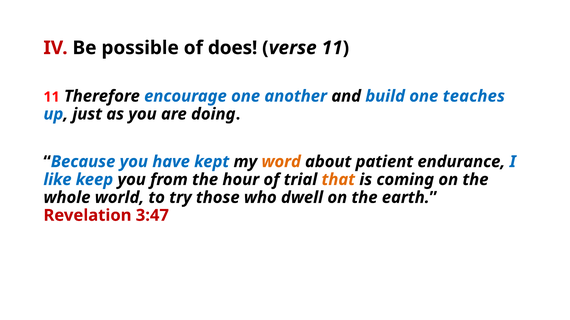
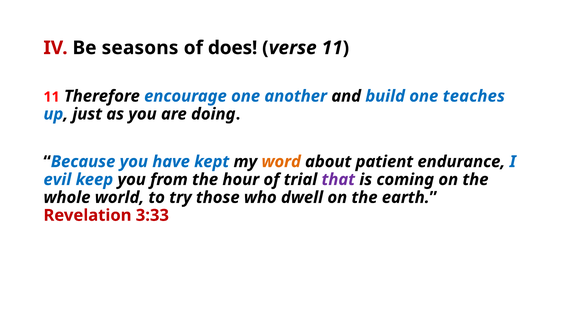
possible: possible -> seasons (140, 48)
like: like -> evil (57, 180)
that colour: orange -> purple (338, 180)
3:47: 3:47 -> 3:33 (152, 216)
